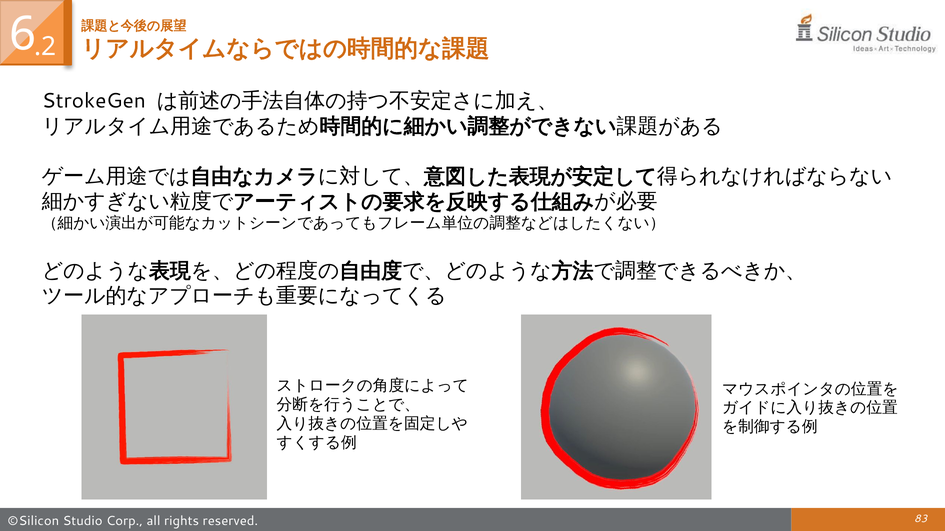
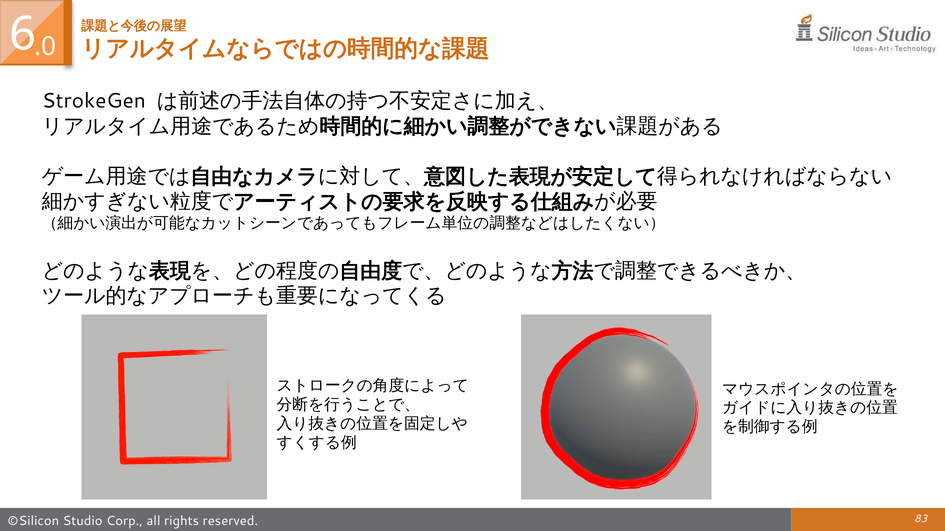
.2: .2 -> .0 (45, 47)
